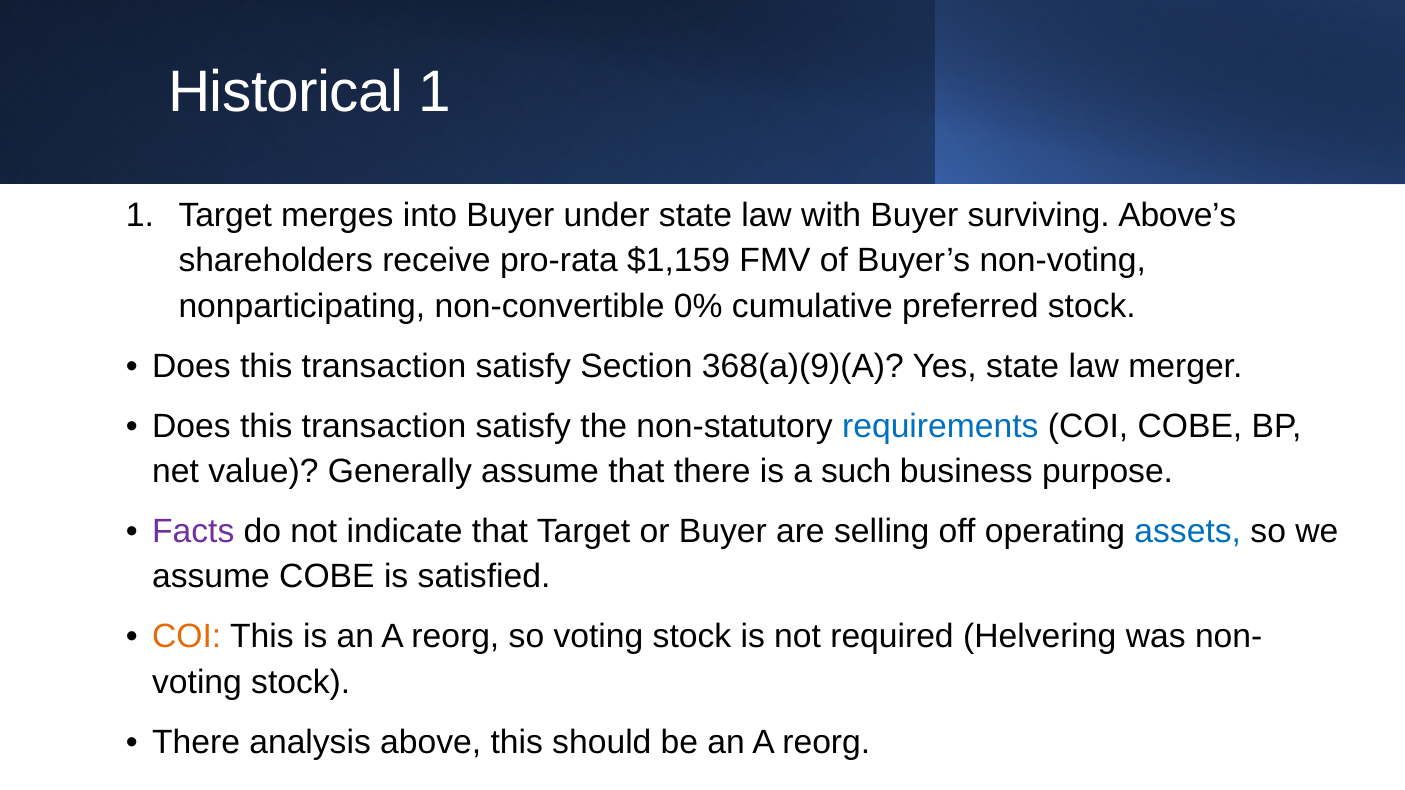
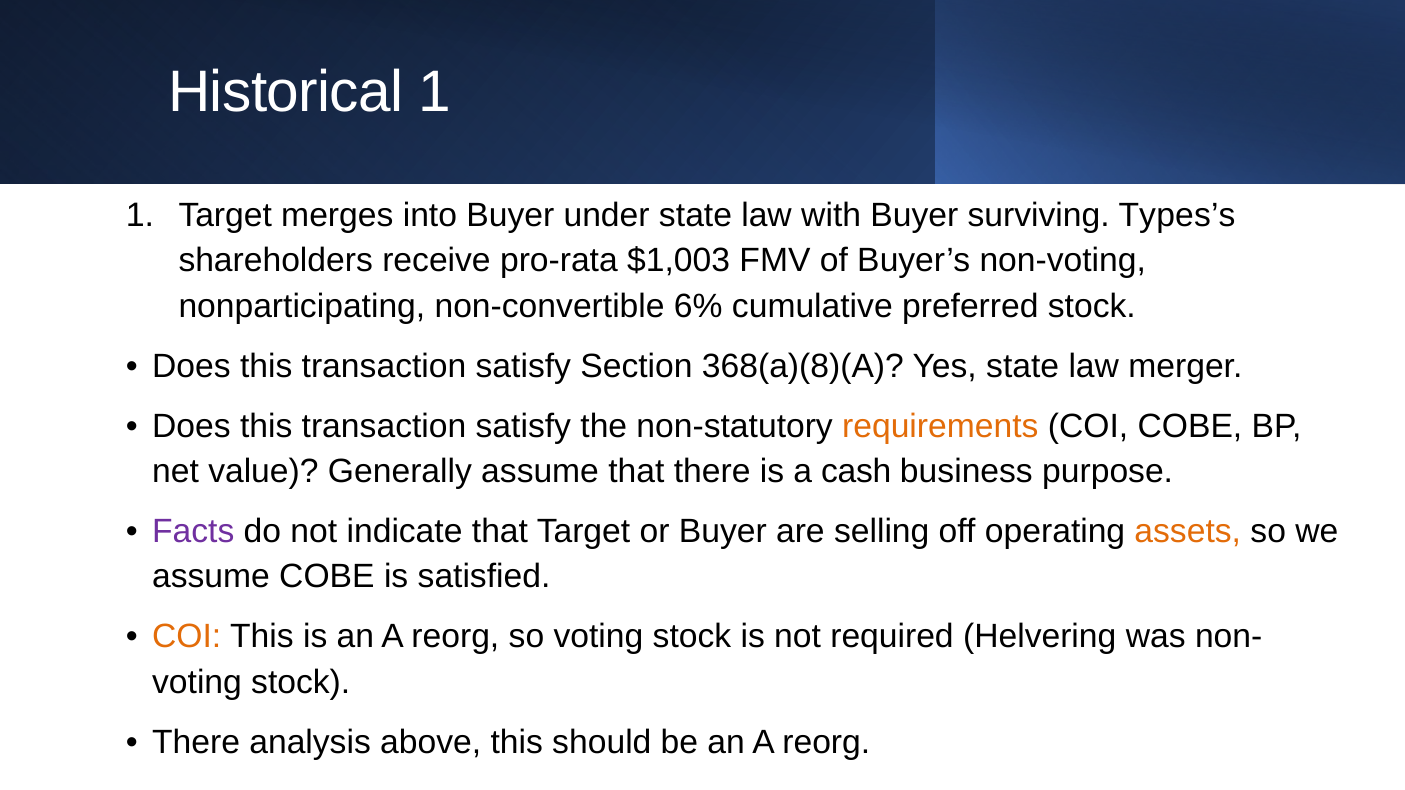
Above’s: Above’s -> Types’s (1177, 216)
$1,159: $1,159 -> $1,003 (679, 261)
0%: 0% -> 6% (698, 306)
368(a)(9)(A: 368(a)(9)(A -> 368(a)(8)(A (803, 366)
requirements colour: blue -> orange (940, 426)
such: such -> cash (856, 472)
assets colour: blue -> orange (1188, 532)
